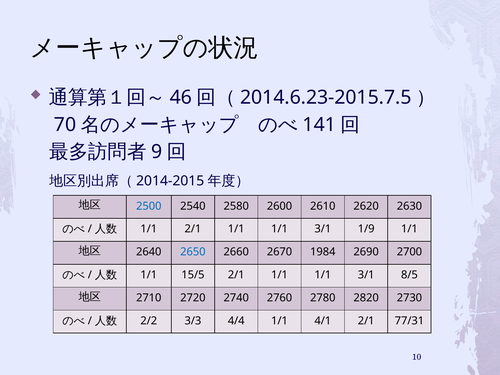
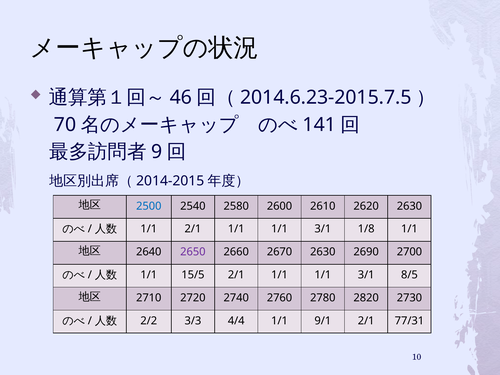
1/9: 1/9 -> 1/8 (366, 229)
2650 colour: blue -> purple (193, 252)
2670 1984: 1984 -> 2630 (323, 252)
4/1: 4/1 -> 9/1 (323, 321)
